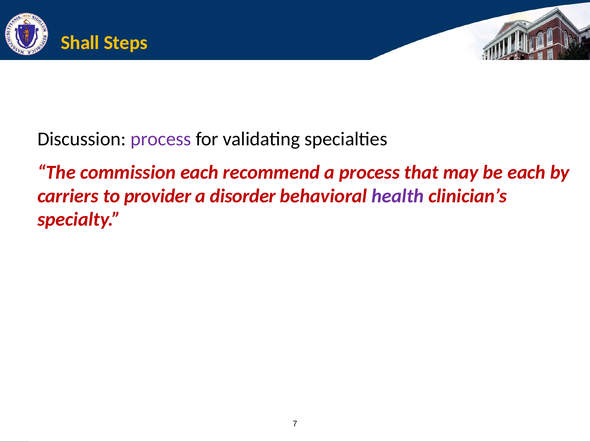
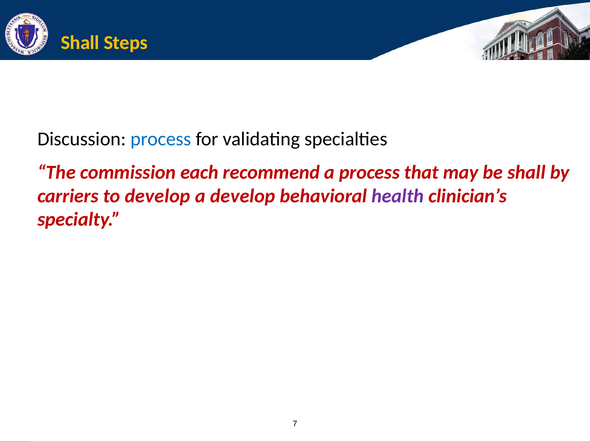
process colour: purple -> blue (161, 139)
be each: each -> shall (526, 173)
to provider: provider -> develop (158, 196)
a disorder: disorder -> develop (243, 196)
